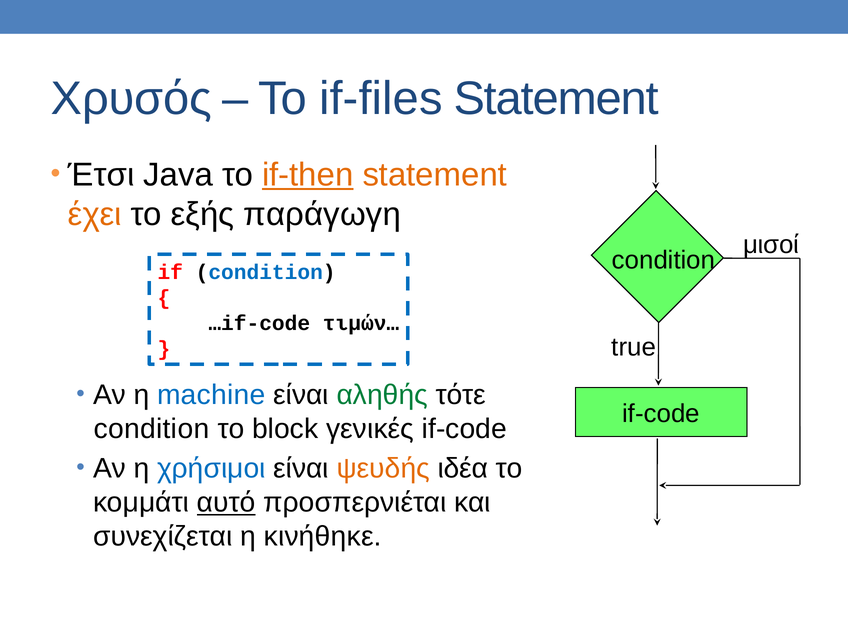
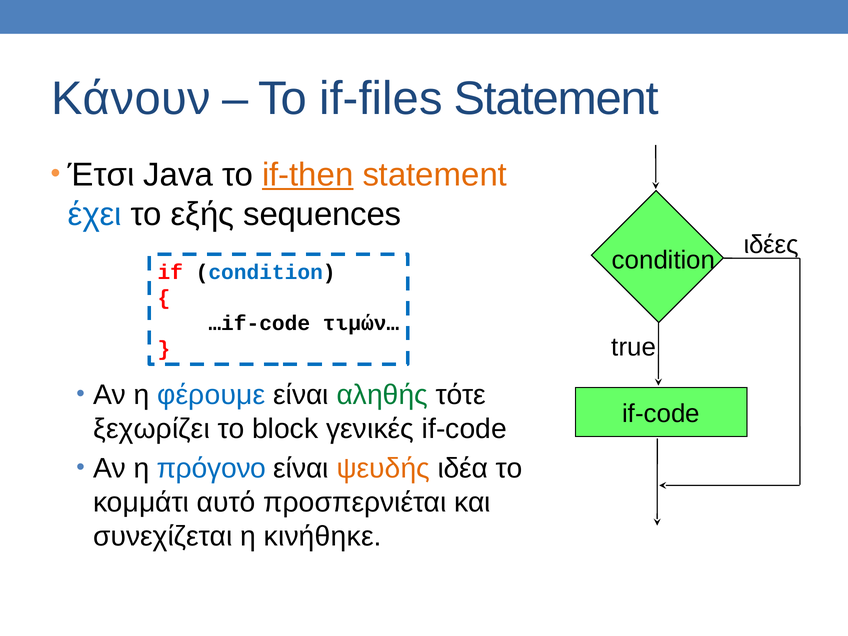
Χρυσός: Χρυσός -> Κάνουν (131, 99)
έχει colour: orange -> blue (95, 214)
παράγωγη: παράγωγη -> sequences (322, 214)
μισοί: μισοί -> ιδέες (771, 245)
machine: machine -> φέρουμε (211, 395)
condition: condition -> ξεχωρίζει (152, 429)
χρήσιμοι: χρήσιμοι -> πρόγονο (211, 469)
αυτό underline: present -> none (226, 502)
